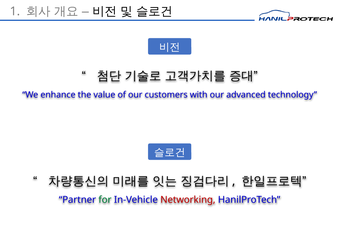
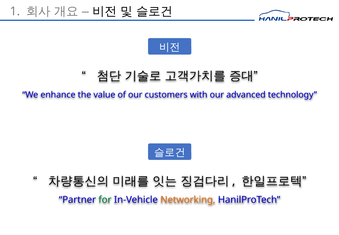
Networking colour: red -> orange (188, 200)
